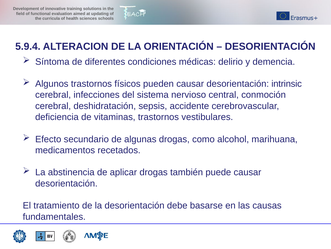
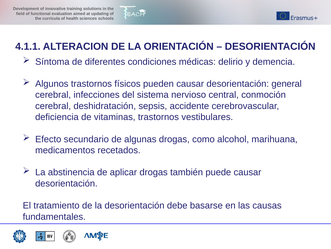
5.9.4: 5.9.4 -> 4.1.1 (28, 47)
intrinsic: intrinsic -> general (287, 84)
